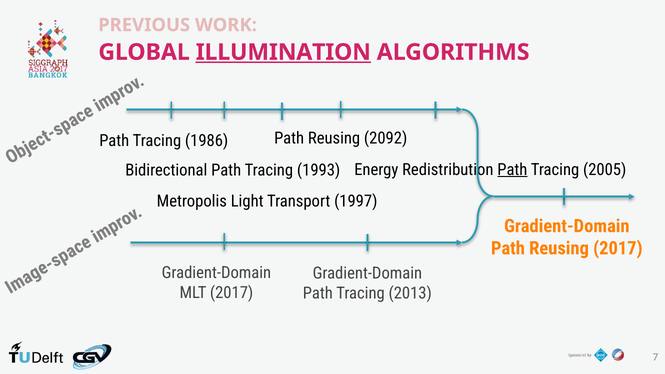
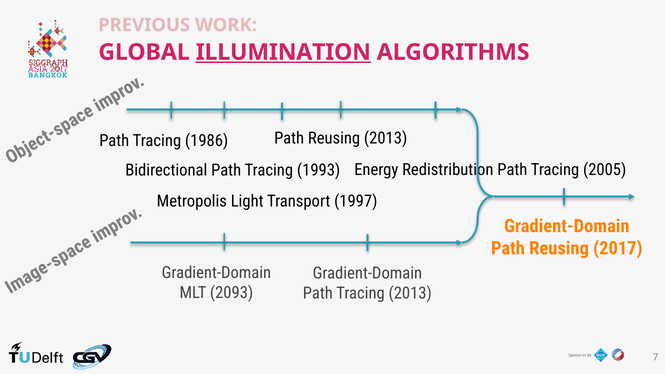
Reusing 2092: 2092 -> 2013 (386, 138)
Path underline: present -> none (512, 170)
MLT 2017: 2017 -> 2093 (232, 293)
